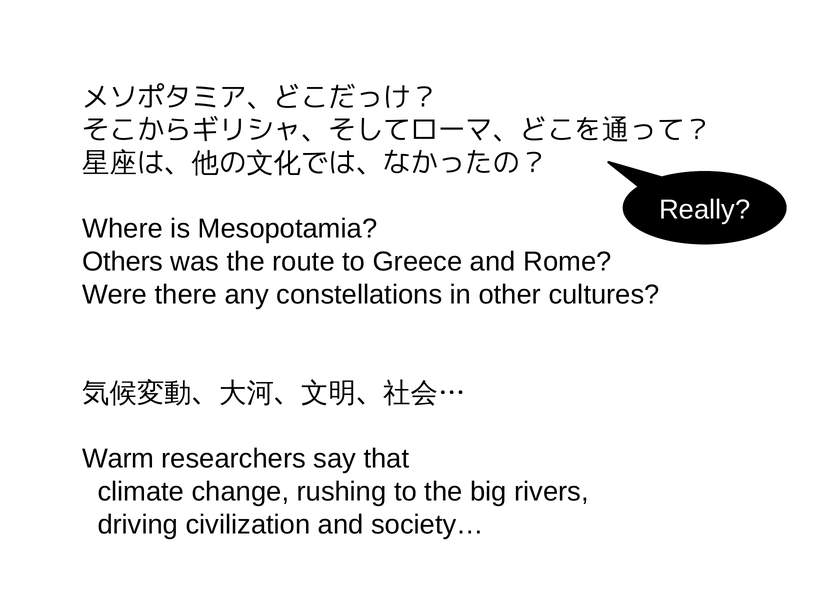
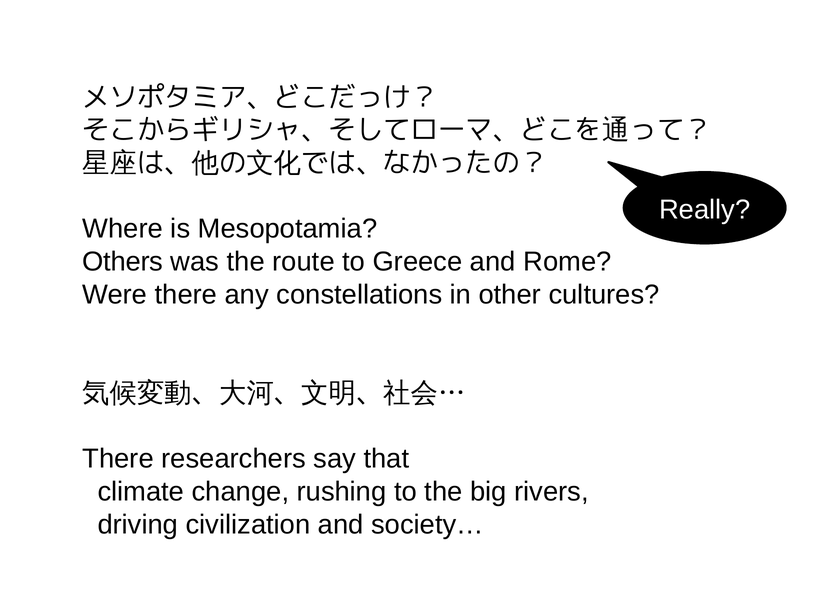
Warm: Warm -> There (118, 459)
